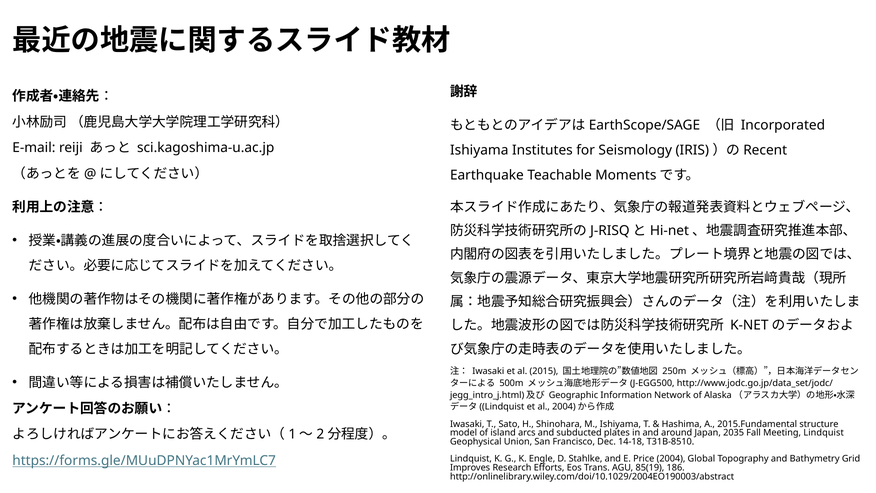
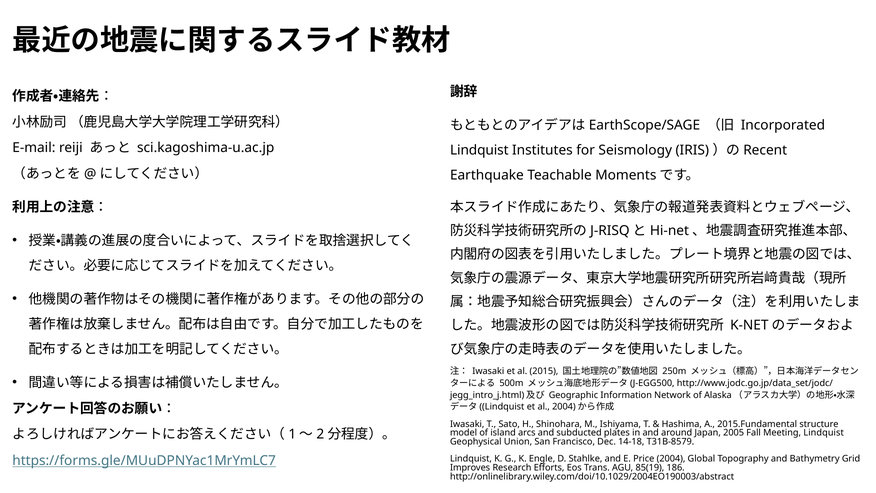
Ishiyama: Ishiyama -> Lindquist (479, 150)
2035: 2035 -> 2005 (734, 433)
T31B-8510: T31B-8510 -> T31B-8579 (670, 442)
